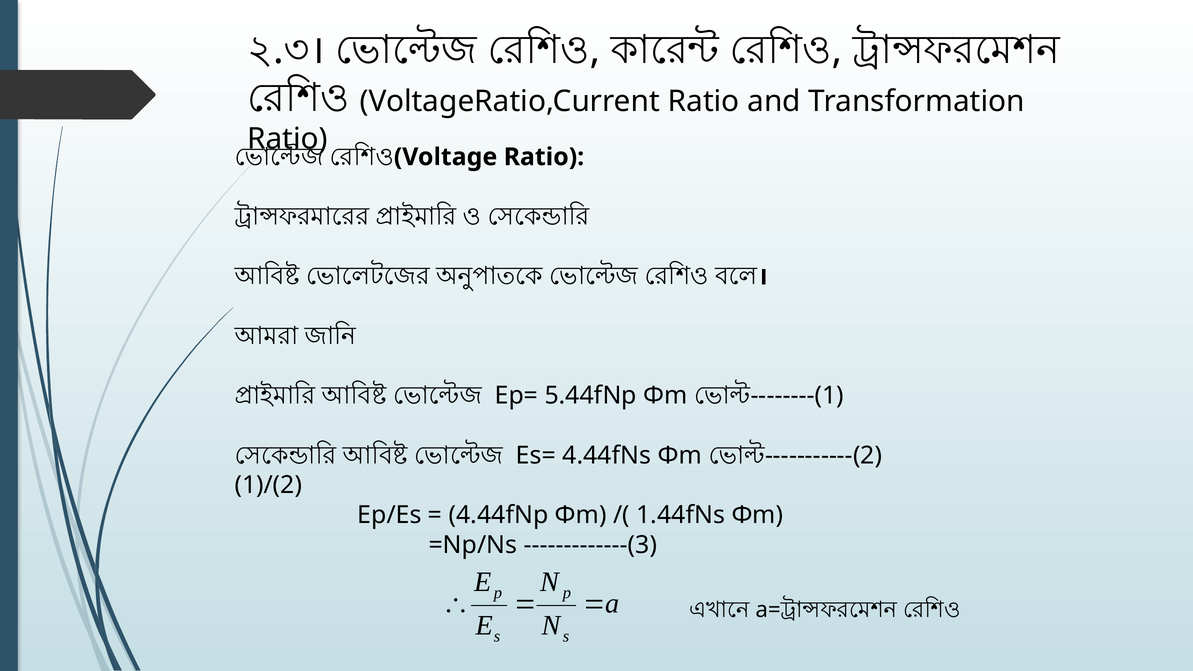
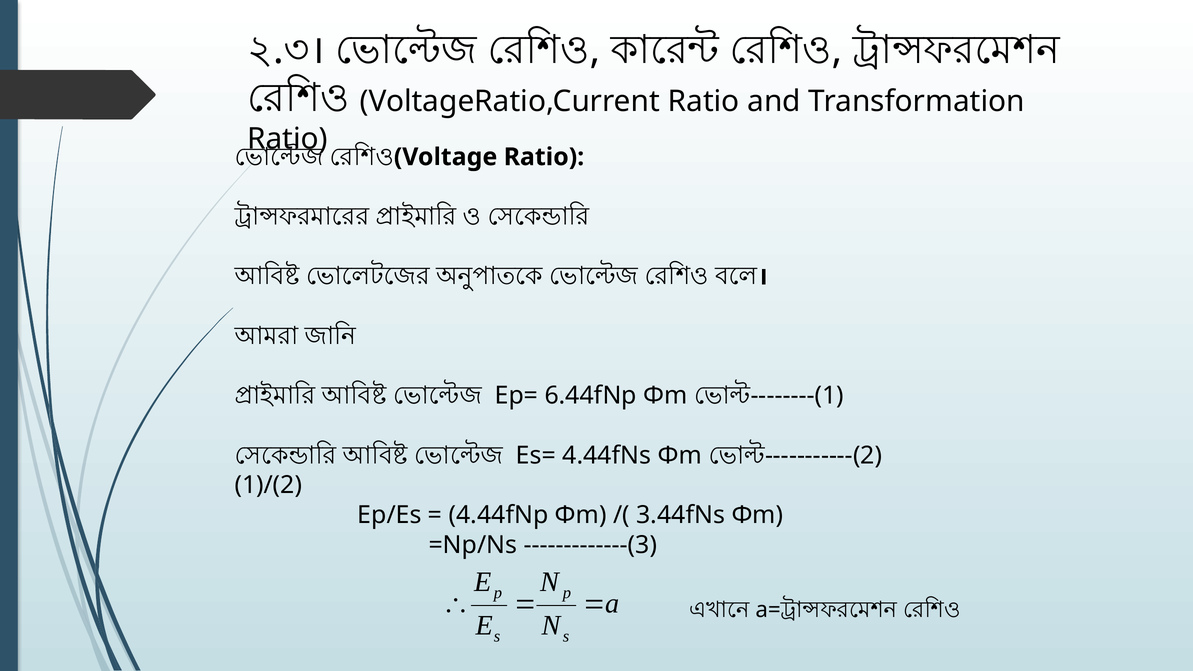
5.44fNp: 5.44fNp -> 6.44fNp (591, 396)
1.44fNs: 1.44fNs -> 3.44fNs (681, 515)
